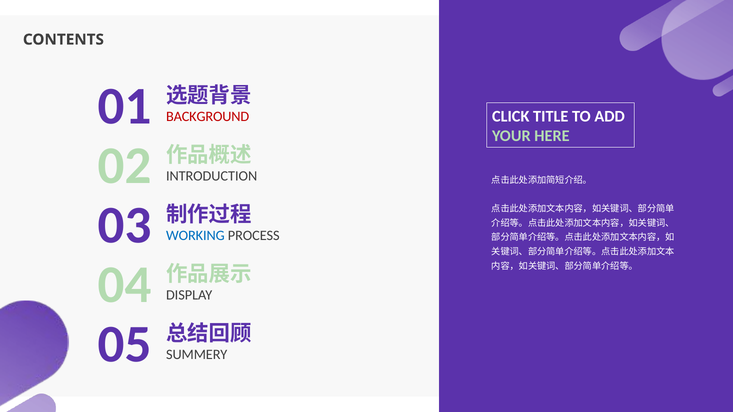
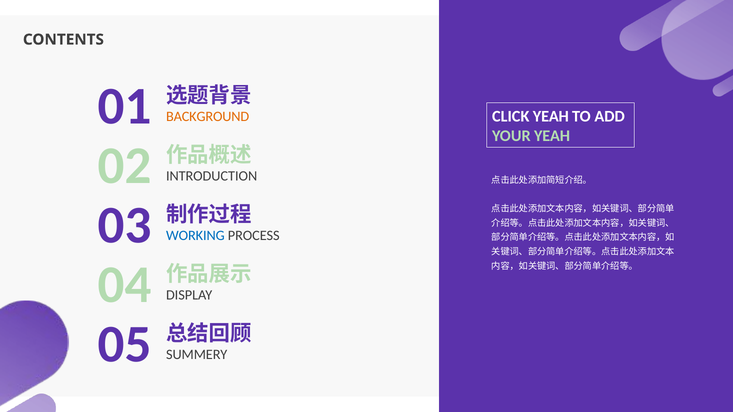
CLICK TITLE: TITLE -> YEAH (551, 116)
BACKGROUND colour: red -> orange (208, 117)
YOUR HERE: HERE -> YEAH (552, 136)
